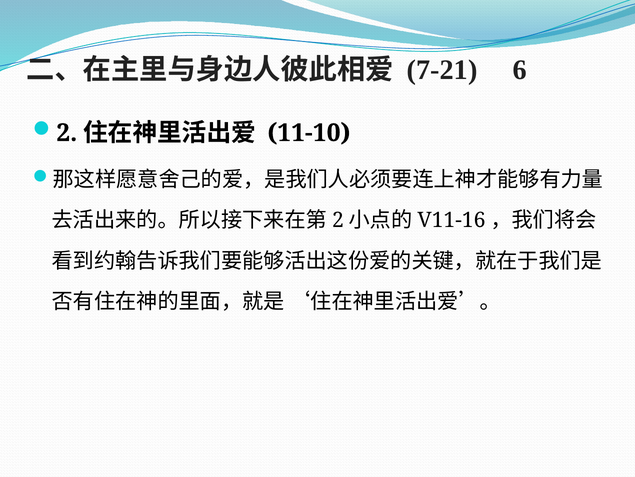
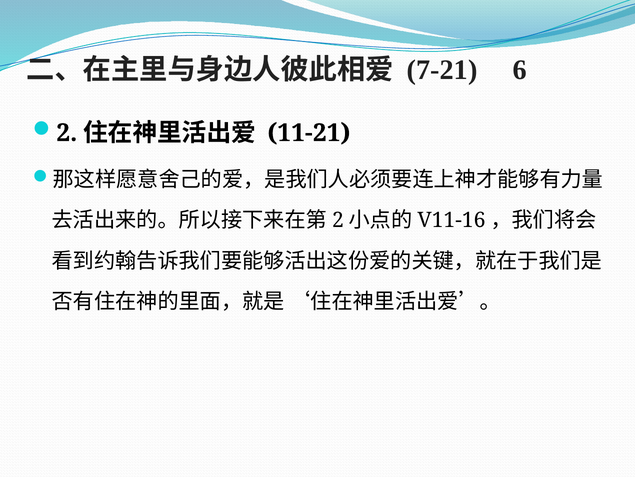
11-10: 11-10 -> 11-21 (309, 133)
